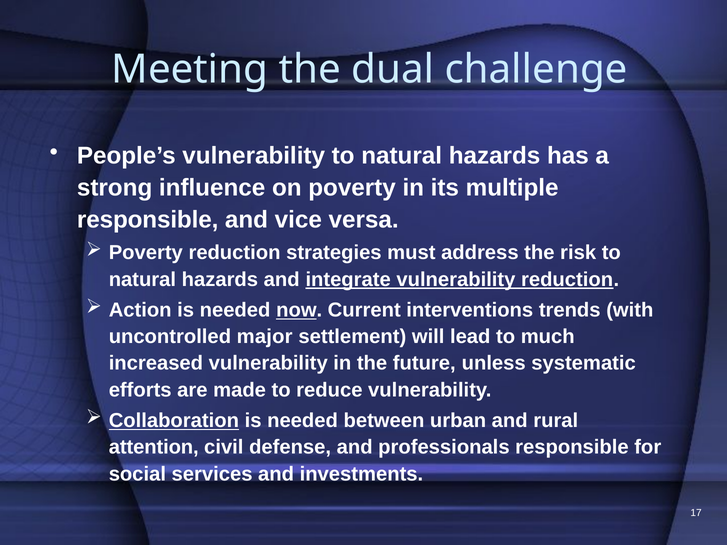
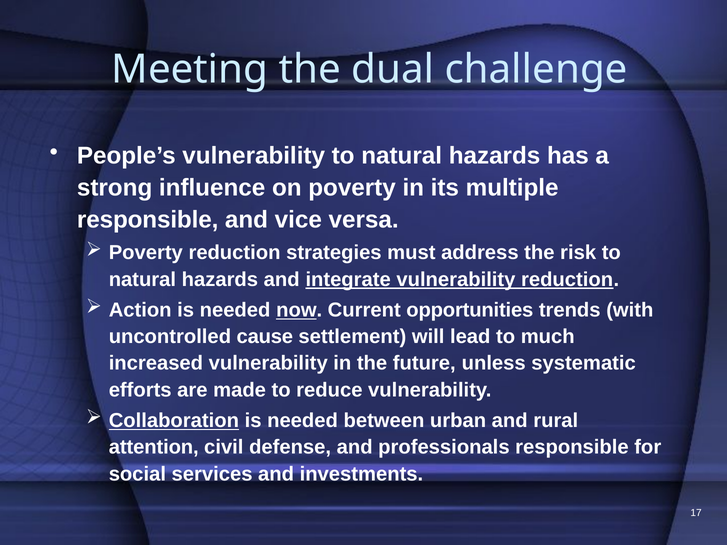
interventions: interventions -> opportunities (470, 310)
major: major -> cause (265, 337)
